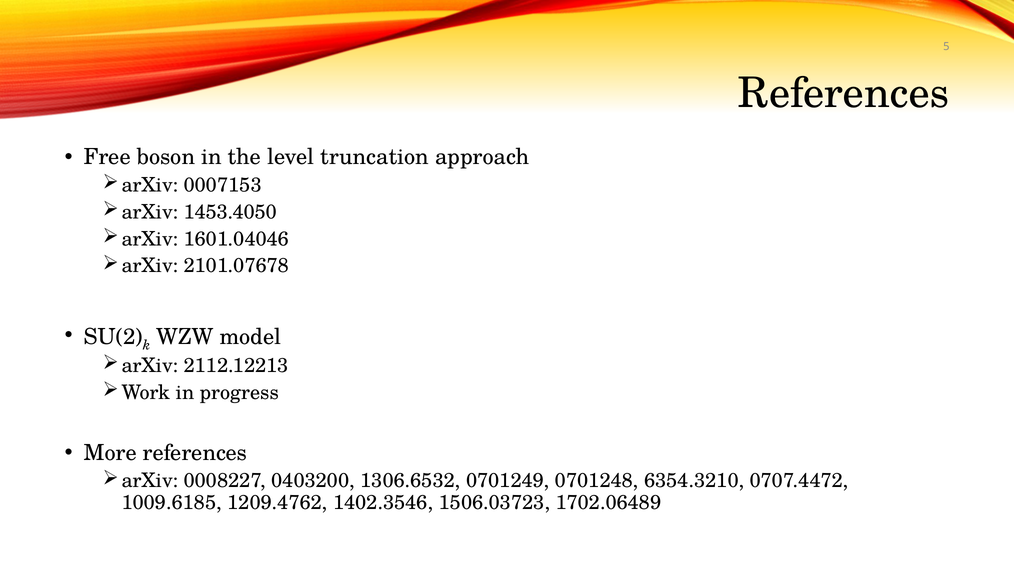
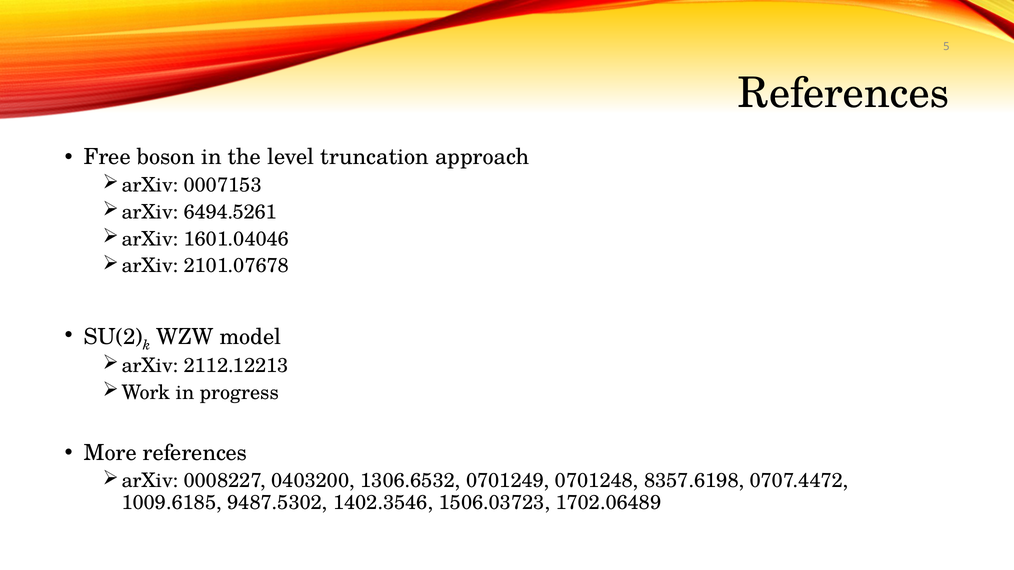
1453.4050: 1453.4050 -> 6494.5261 (230, 212)
6354.3210: 6354.3210 -> 8357.6198 (694, 481)
1209.4762: 1209.4762 -> 9487.5302 (277, 503)
